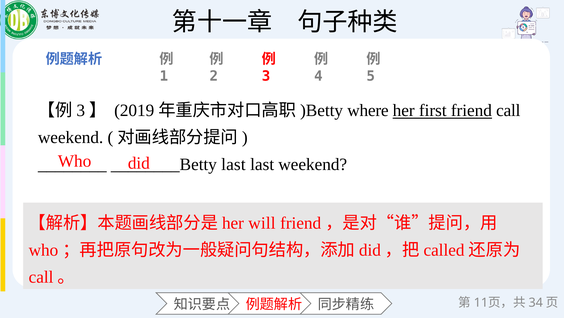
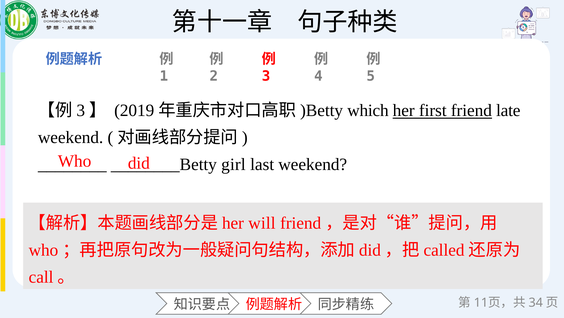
where: where -> which (368, 110)
call: call -> late (508, 110)
last: last -> girl (233, 164)
